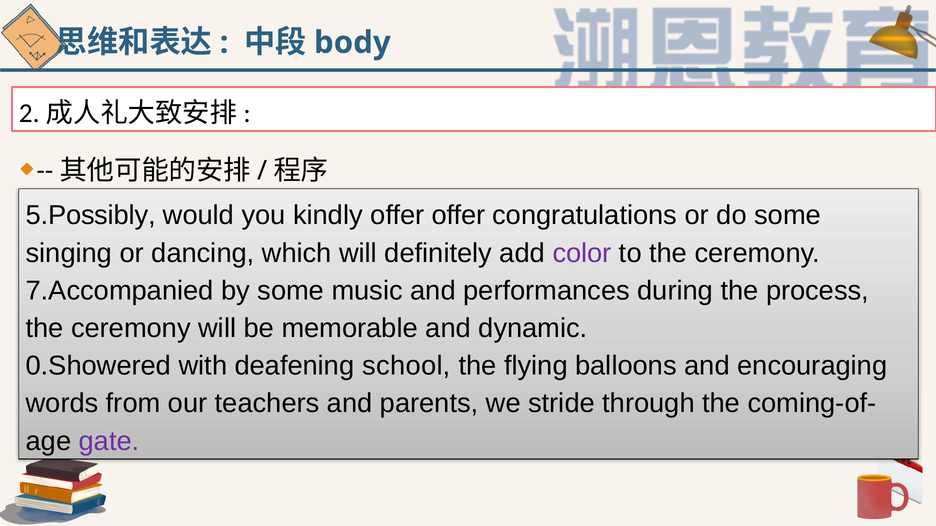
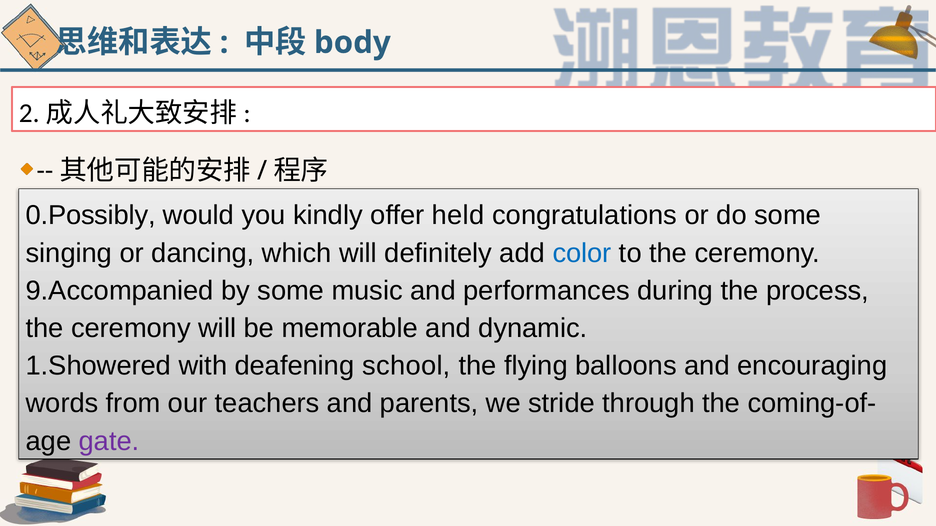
5.Possibly: 5.Possibly -> 0.Possibly (91, 216)
offer offer: offer -> held (458, 216)
color colour: purple -> blue (582, 253)
7.Accompanied: 7.Accompanied -> 9.Accompanied (120, 291)
0.Showered: 0.Showered -> 1.Showered (98, 366)
